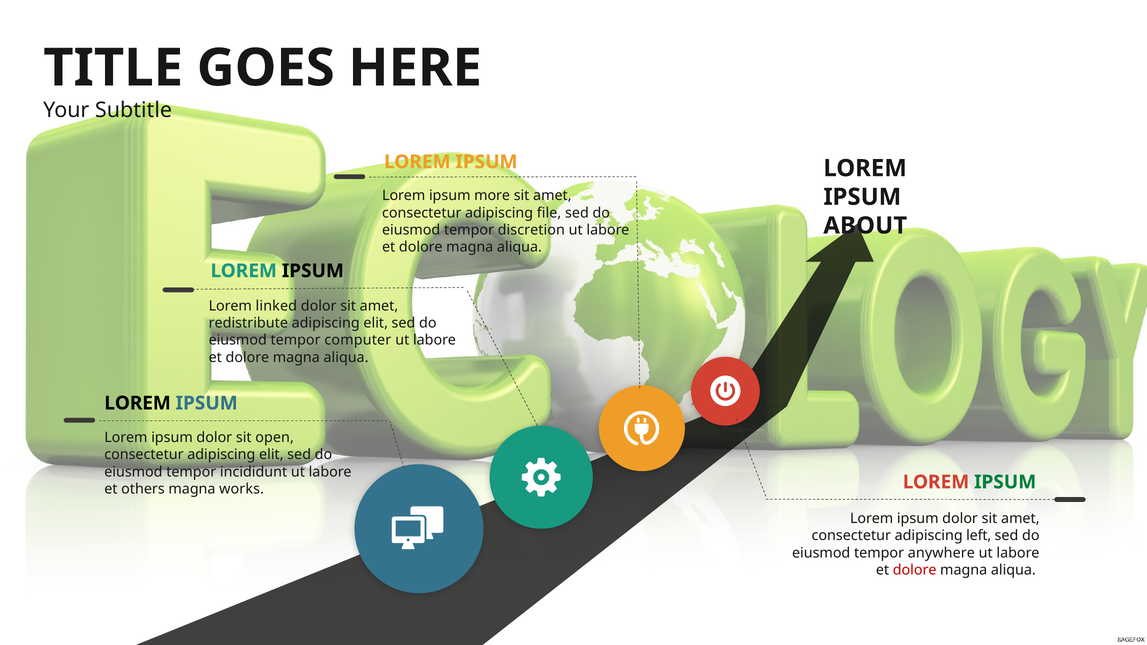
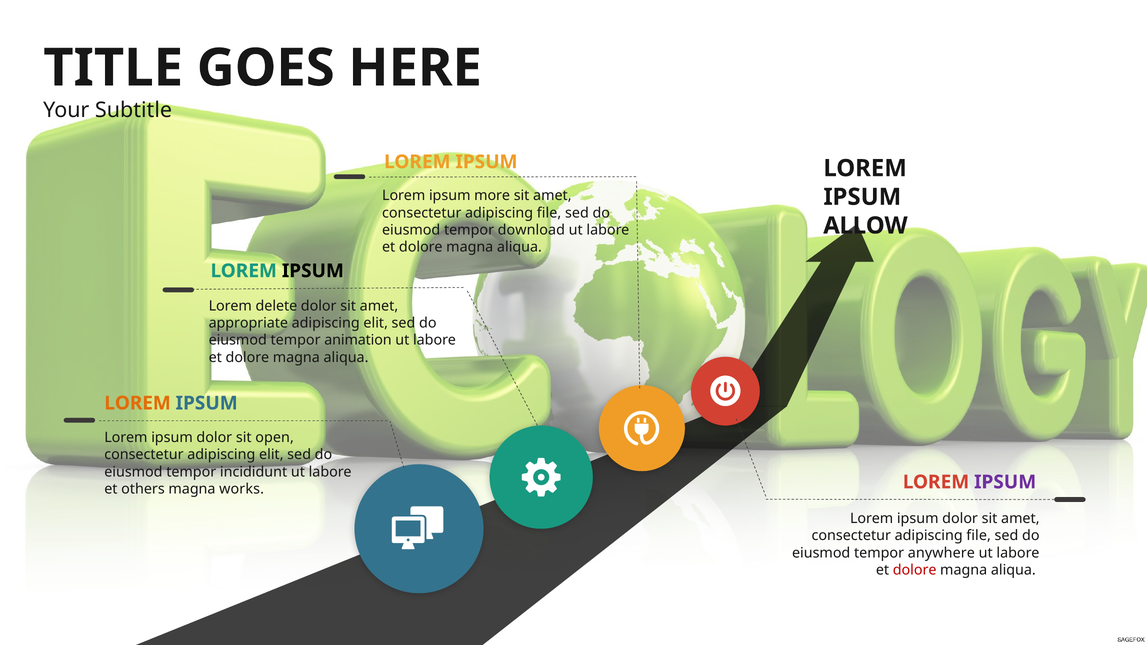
ABOUT: ABOUT -> ALLOW (865, 226)
discretion: discretion -> download (531, 230)
linked: linked -> delete (276, 306)
redistribute: redistribute -> appropriate (248, 323)
computer: computer -> animation (358, 340)
LOREM colour: black -> orange (138, 403)
IPSUM colour: green -> purple (1005, 482)
left: left -> file (979, 536)
